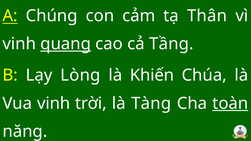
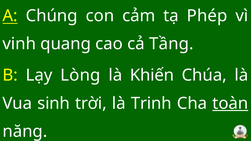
Thân: Thân -> Phép (207, 16)
quang underline: present -> none (66, 44)
Vua vinh: vinh -> sinh (54, 103)
Tàng: Tàng -> Trinh (151, 103)
